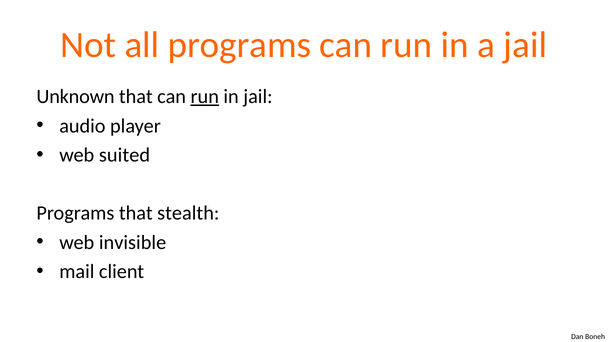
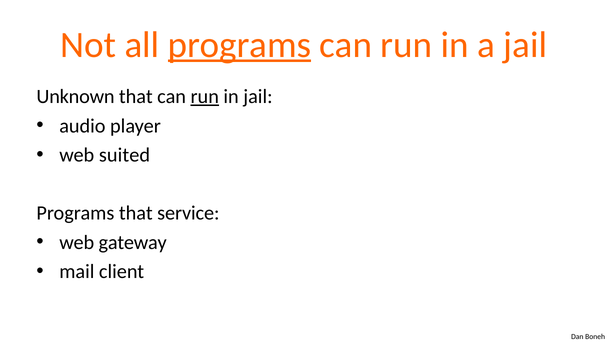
programs underline: none -> present (239, 45)
stealth: stealth -> service (188, 213)
invisible: invisible -> gateway (133, 242)
